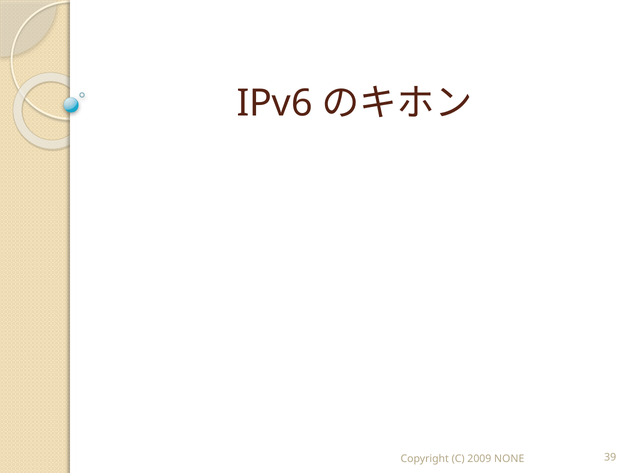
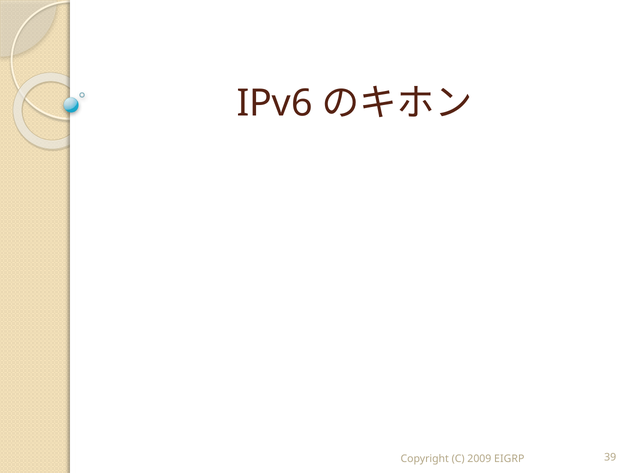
NONE: NONE -> EIGRP (509, 459)
